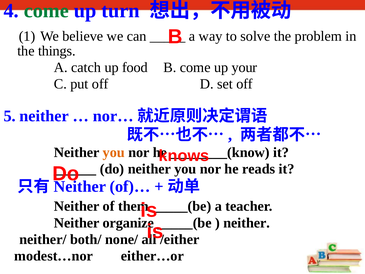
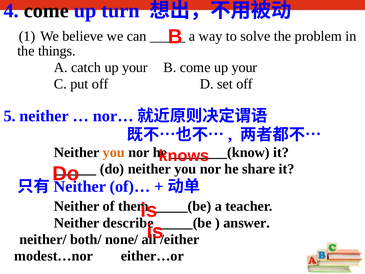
come colour: green -> black (46, 11)
catch up food: food -> your (135, 67)
reads: reads -> share (259, 169)
organize: organize -> describe (128, 223)
neither: neither -> answer (247, 223)
